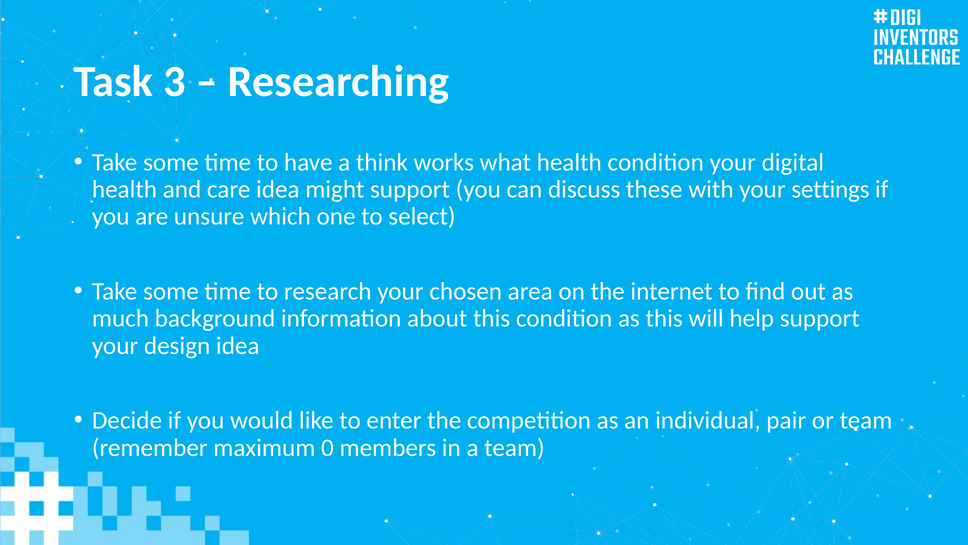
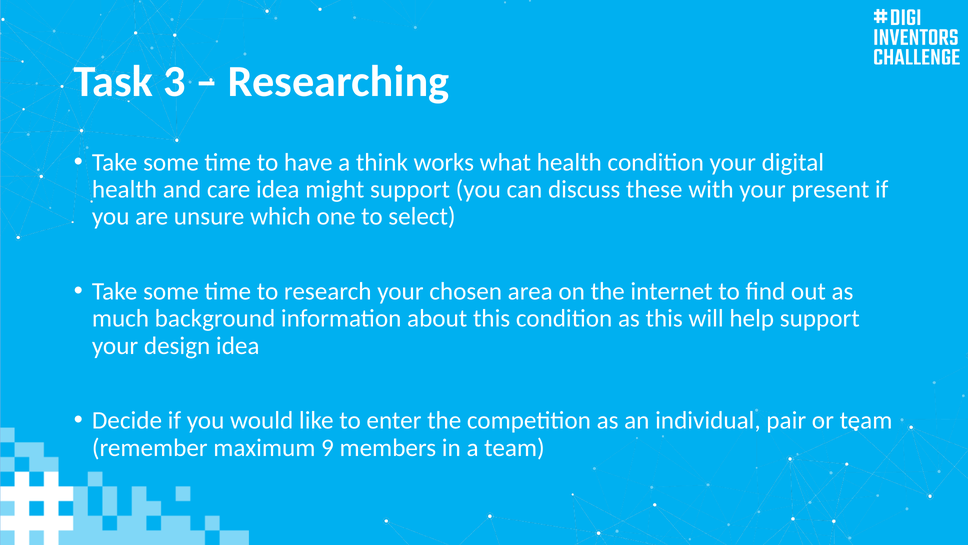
settings: settings -> present (830, 189)
0: 0 -> 9 (327, 447)
